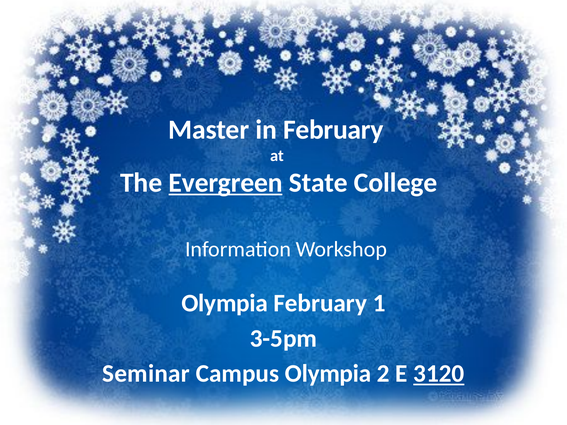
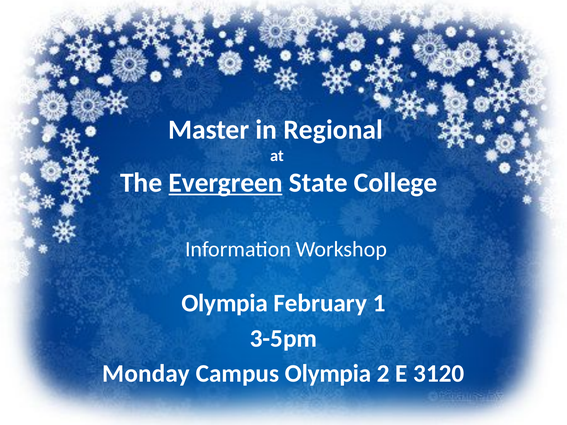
in February: February -> Regional (333, 130)
Seminar: Seminar -> Monday (146, 374)
3120 underline: present -> none (439, 374)
